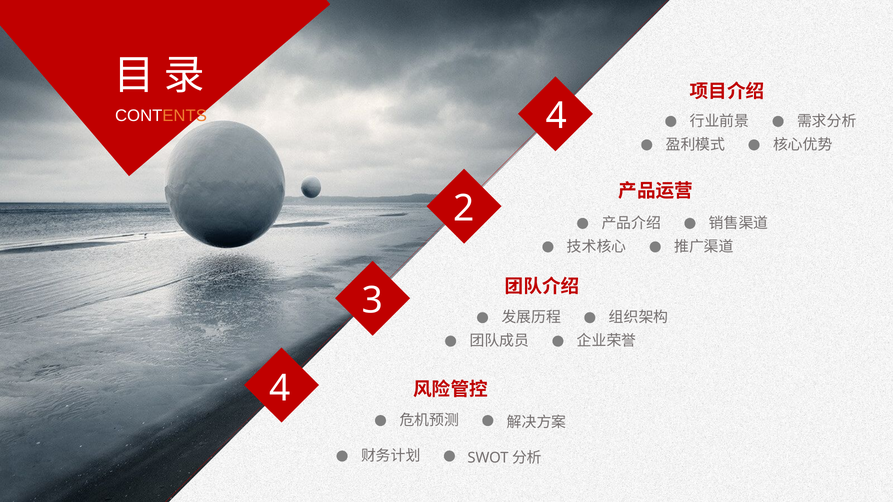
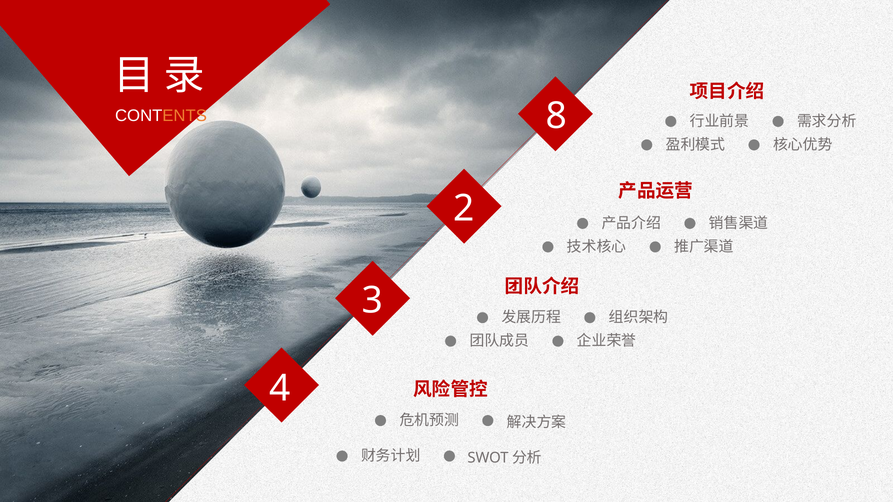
CONTENTS 4: 4 -> 8 (556, 116)
